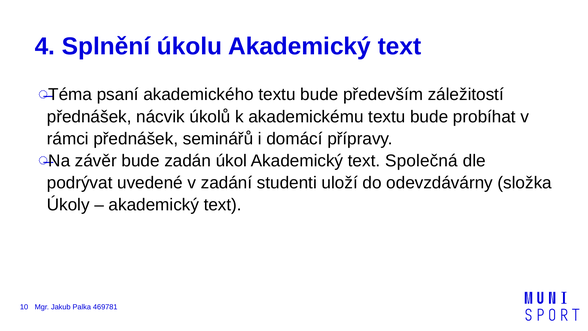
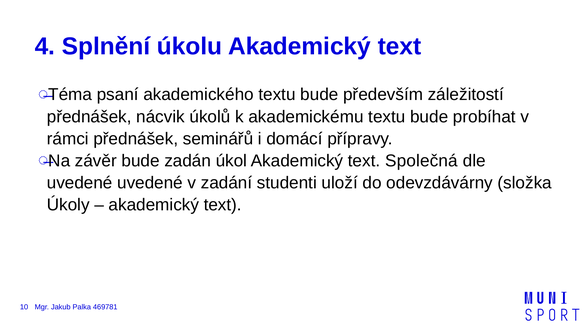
podrývat: podrývat -> uvedené (80, 183)
